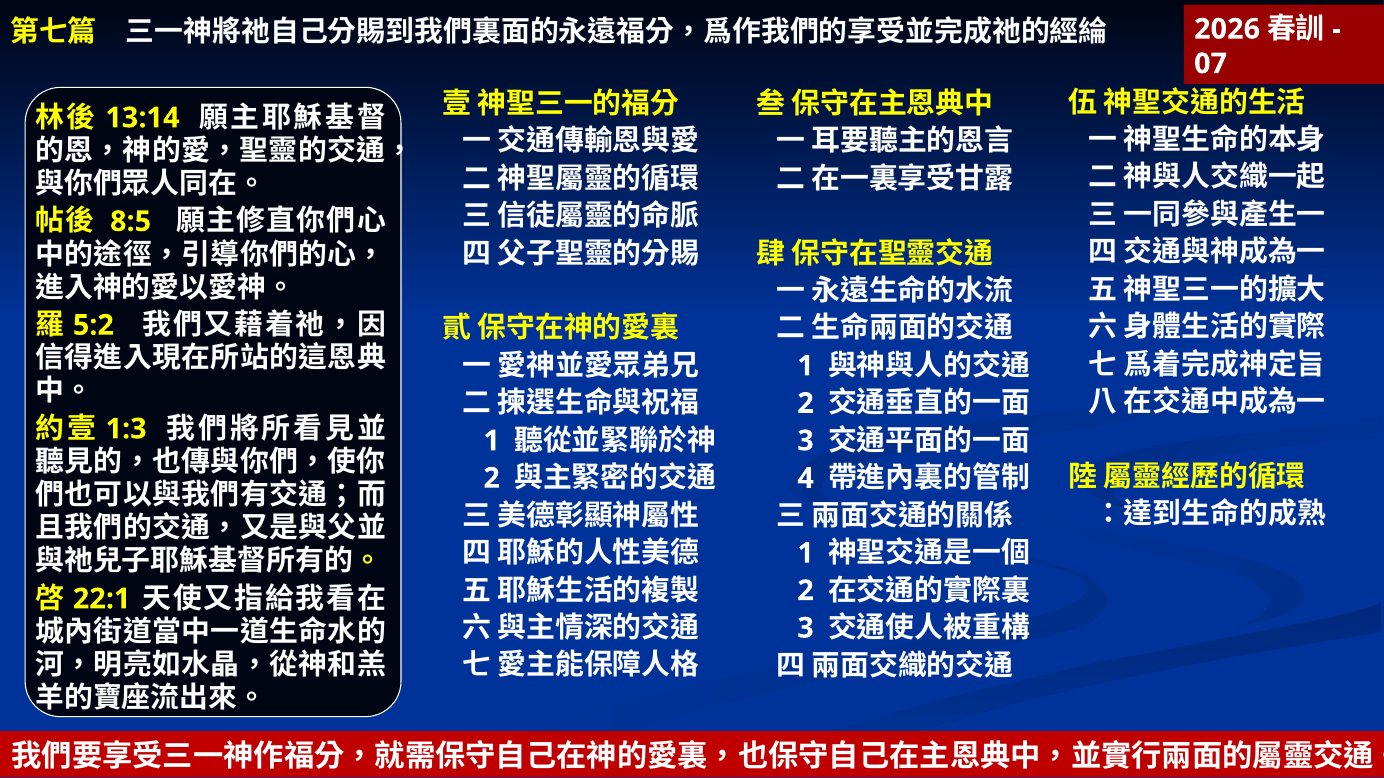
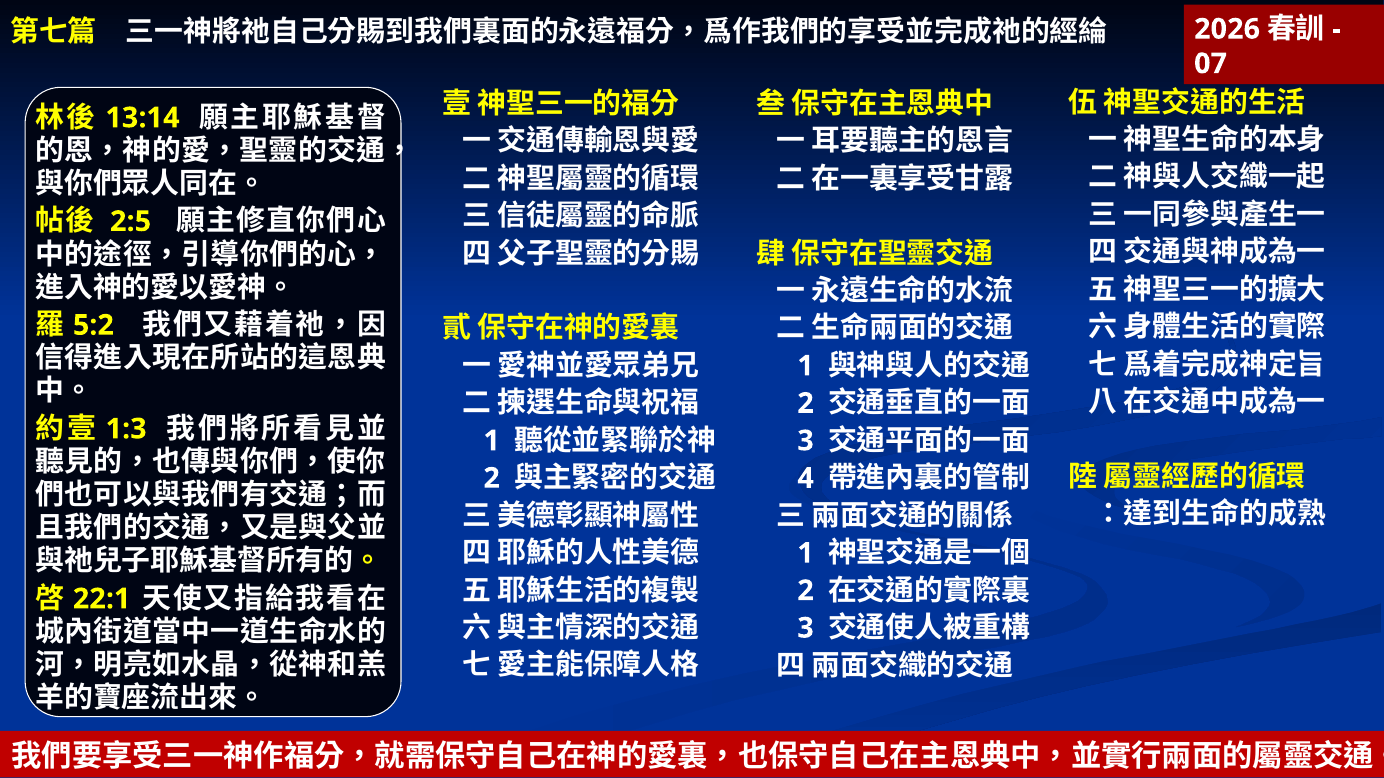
8:5: 8:5 -> 2:5 (131, 222)
